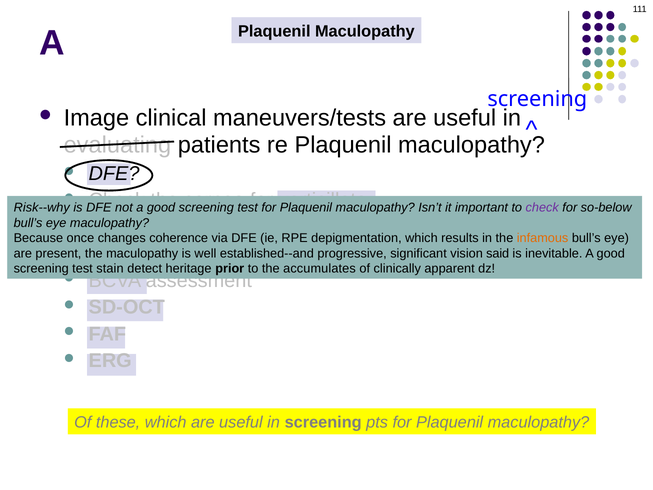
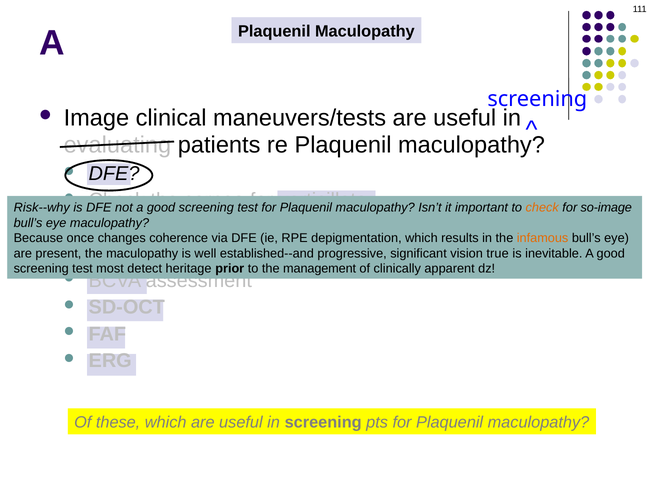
check colour: purple -> orange (542, 208)
so-below: so-below -> so-image (606, 208)
said: said -> true (498, 253)
stain: stain -> most (110, 269)
accumulates: accumulates -> management (320, 269)
